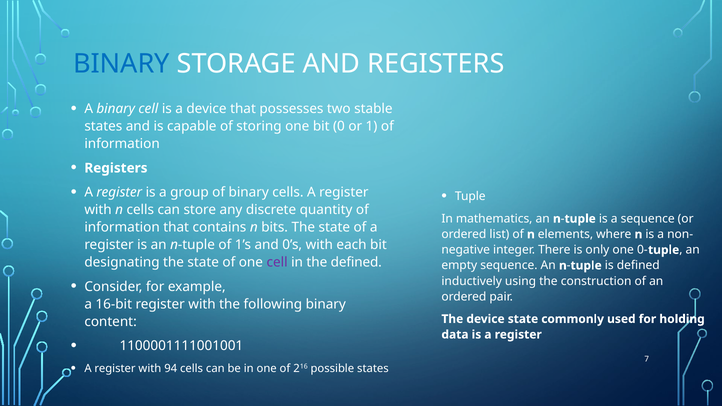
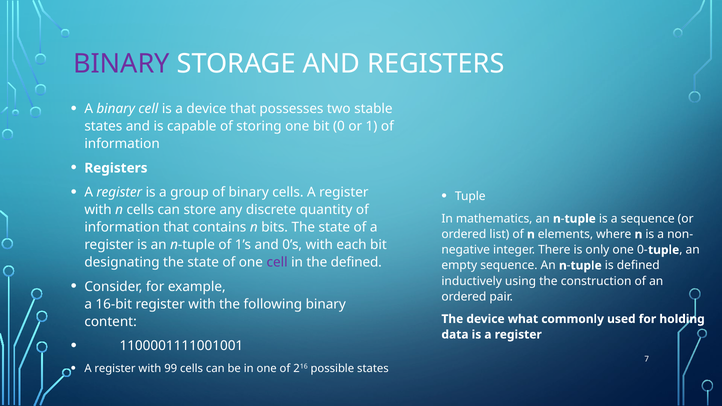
BINARY colour: blue -> purple (121, 64)
device state: state -> what (523, 319)
94: 94 -> 99 (171, 369)
